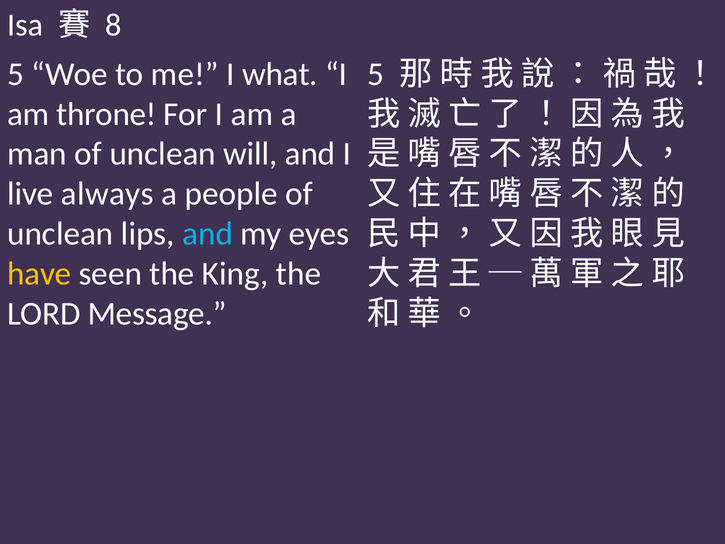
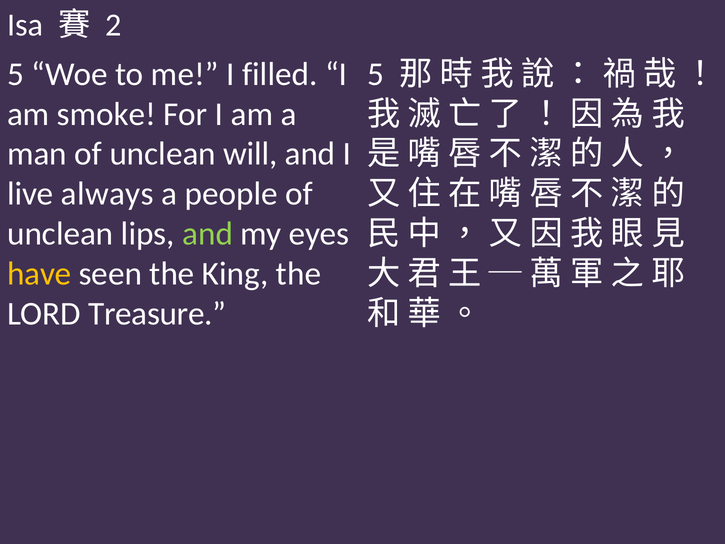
8: 8 -> 2 (114, 25)
what: what -> filled (280, 74)
throne: throne -> smoke (106, 114)
and colour: light blue -> light green (208, 234)
Message: Message -> Treasure (157, 313)
